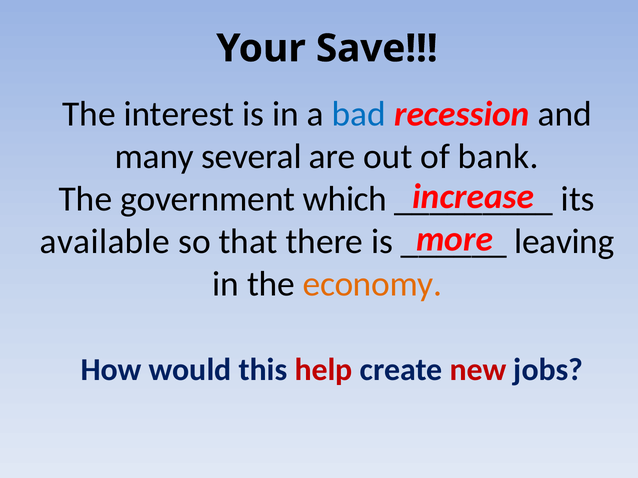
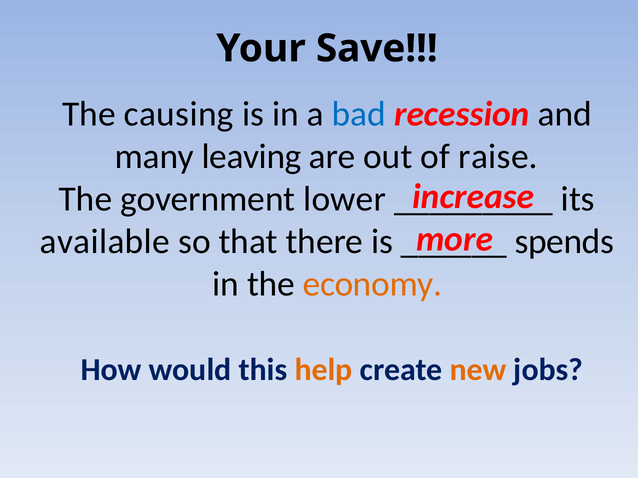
interest: interest -> causing (179, 114)
several: several -> leaving (252, 157)
bank: bank -> raise (498, 157)
which: which -> lower (345, 199)
leaving: leaving -> spends (564, 242)
help colour: red -> orange (324, 370)
new colour: red -> orange (478, 370)
